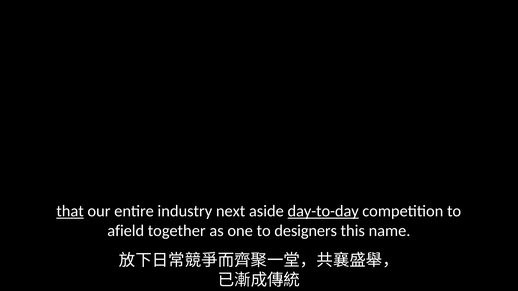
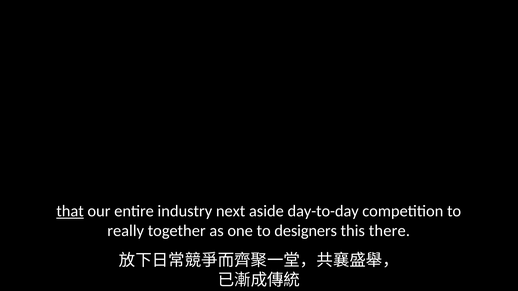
day-to-day underline: present -> none (323, 211)
afield: afield -> really (126, 231)
name: name -> there (389, 231)
